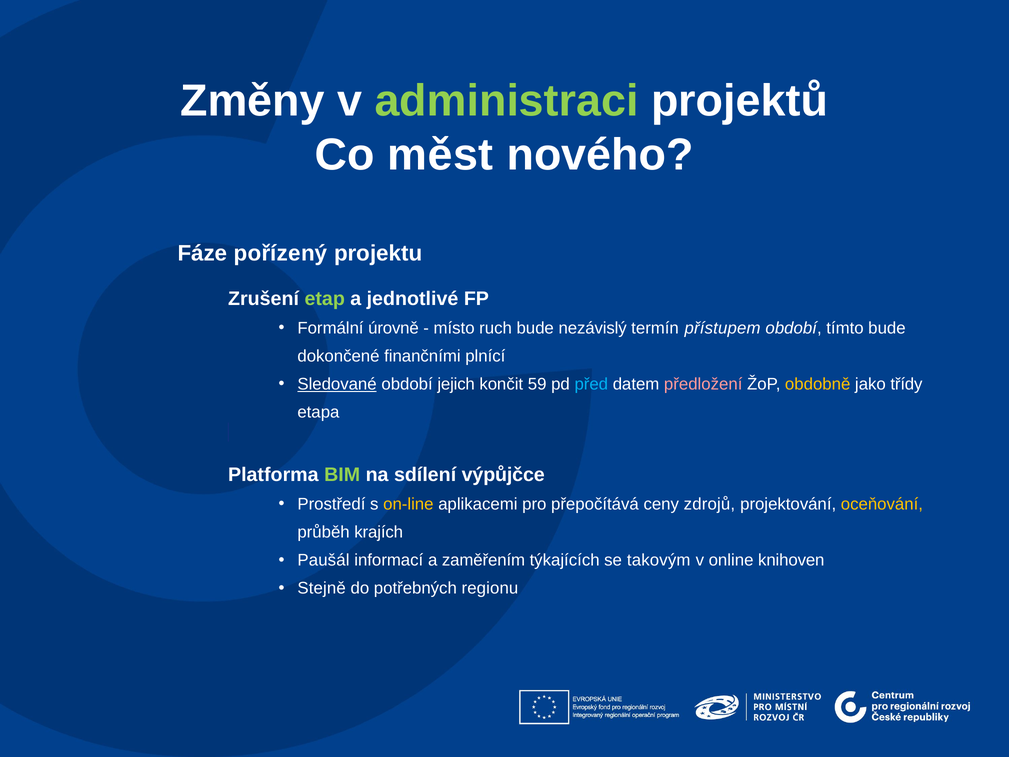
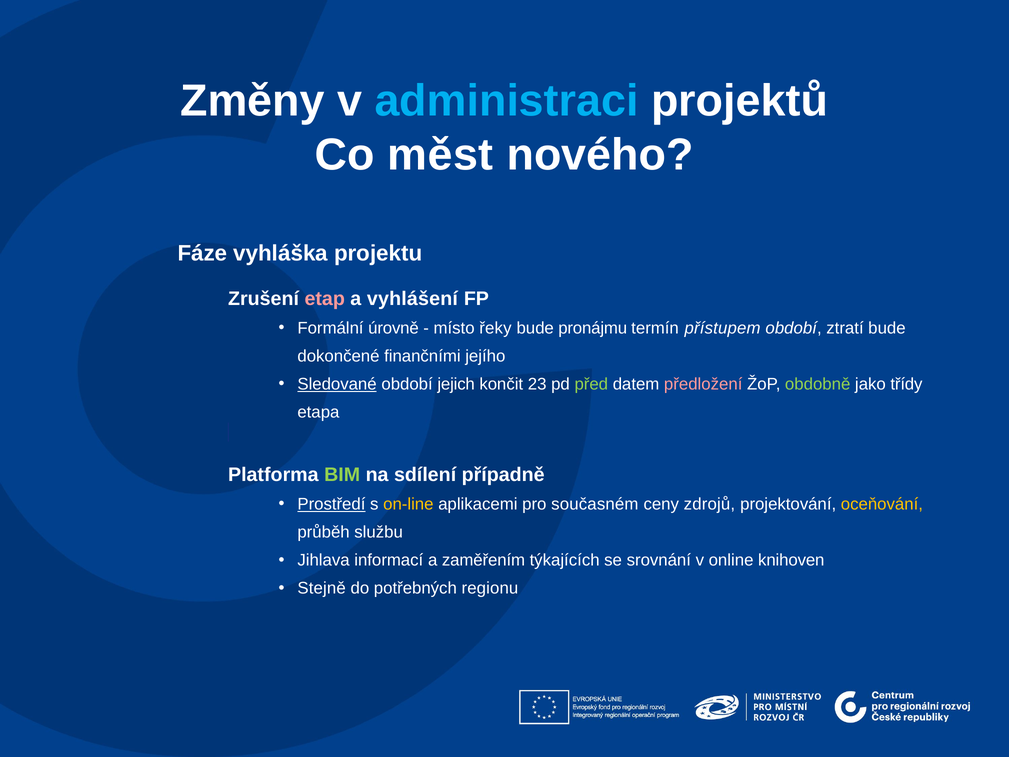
administraci colour: light green -> light blue (507, 101)
pořízený: pořízený -> vyhláška (281, 253)
etap colour: light green -> pink (325, 298)
jednotlivé: jednotlivé -> vyhlášení (412, 298)
ruch: ruch -> řeky (495, 328)
nezávislý: nezávislý -> pronájmu (593, 328)
tímto: tímto -> ztratí (845, 328)
plnící: plnící -> jejího (485, 356)
59: 59 -> 23 (537, 384)
před colour: light blue -> light green (591, 384)
obdobně colour: yellow -> light green (818, 384)
výpůjčce: výpůjčce -> případně (503, 475)
Prostředí underline: none -> present (331, 504)
přepočítává: přepočítává -> současném (595, 504)
krajích: krajích -> službu (379, 532)
Paušál: Paušál -> Jihlava (324, 560)
takovým: takovým -> srovnání (659, 560)
